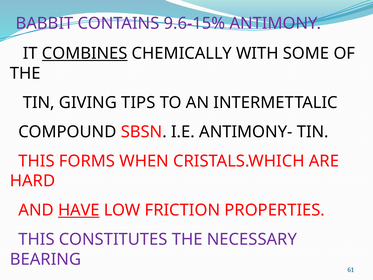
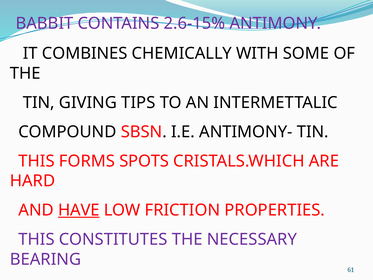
9.6-15%: 9.6-15% -> 2.6-15% (194, 23)
COMBINES underline: present -> none (85, 53)
WHEN: WHEN -> SPOTS (144, 161)
